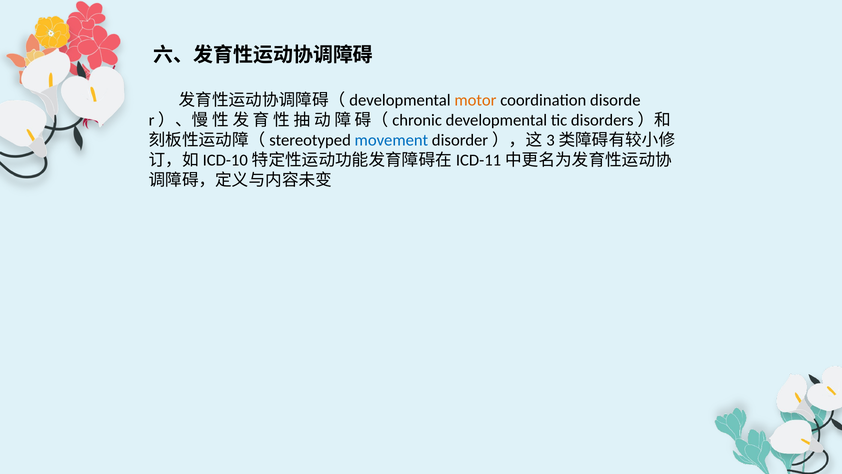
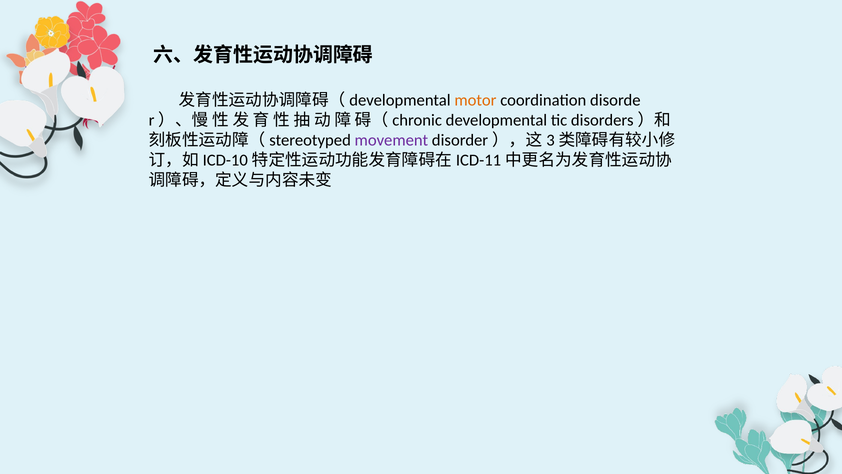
movement colour: blue -> purple (391, 140)
